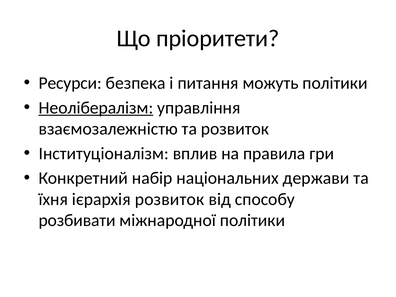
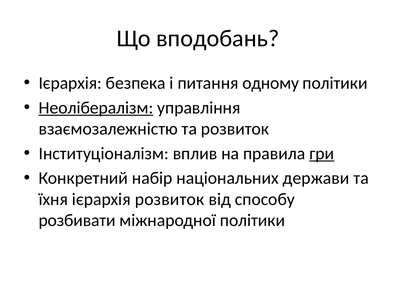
пріоритети: пріоритети -> вподобань (218, 38)
Ресурси: Ресурси -> Ієрархія (70, 83)
можуть: можуть -> одному (271, 83)
гри underline: none -> present (322, 153)
